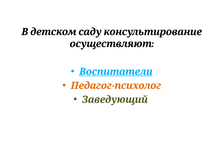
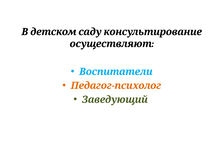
Воспитатели underline: present -> none (116, 71)
